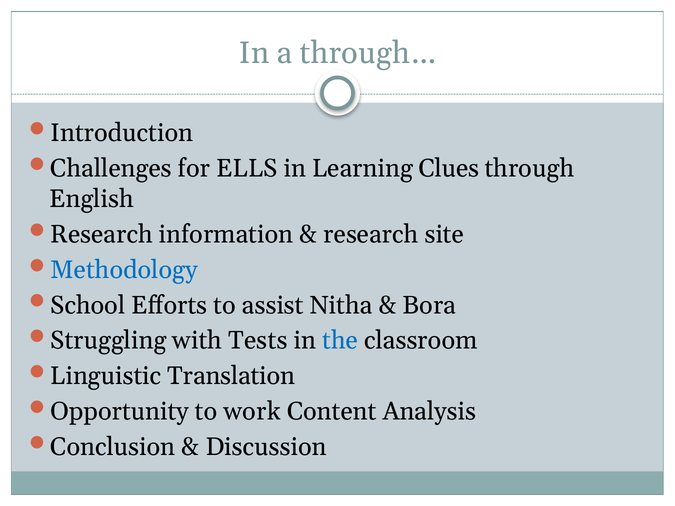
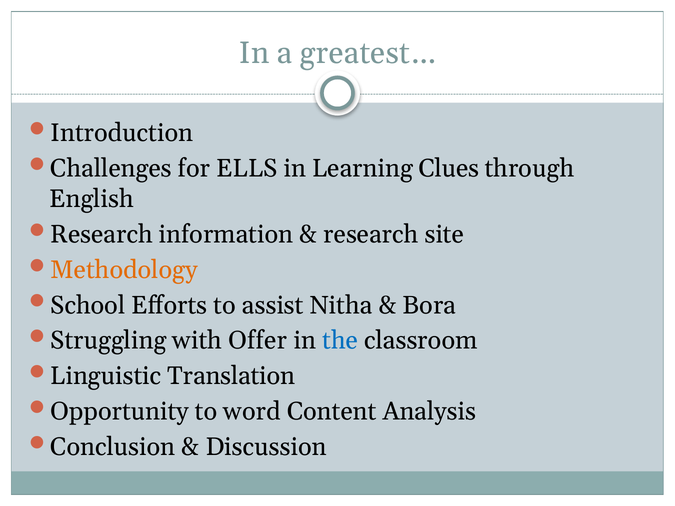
through…: through… -> greatest… (367, 53)
Methodology colour: blue -> orange (124, 270)
Tests: Tests -> Offer (258, 341)
work: work -> word (252, 412)
